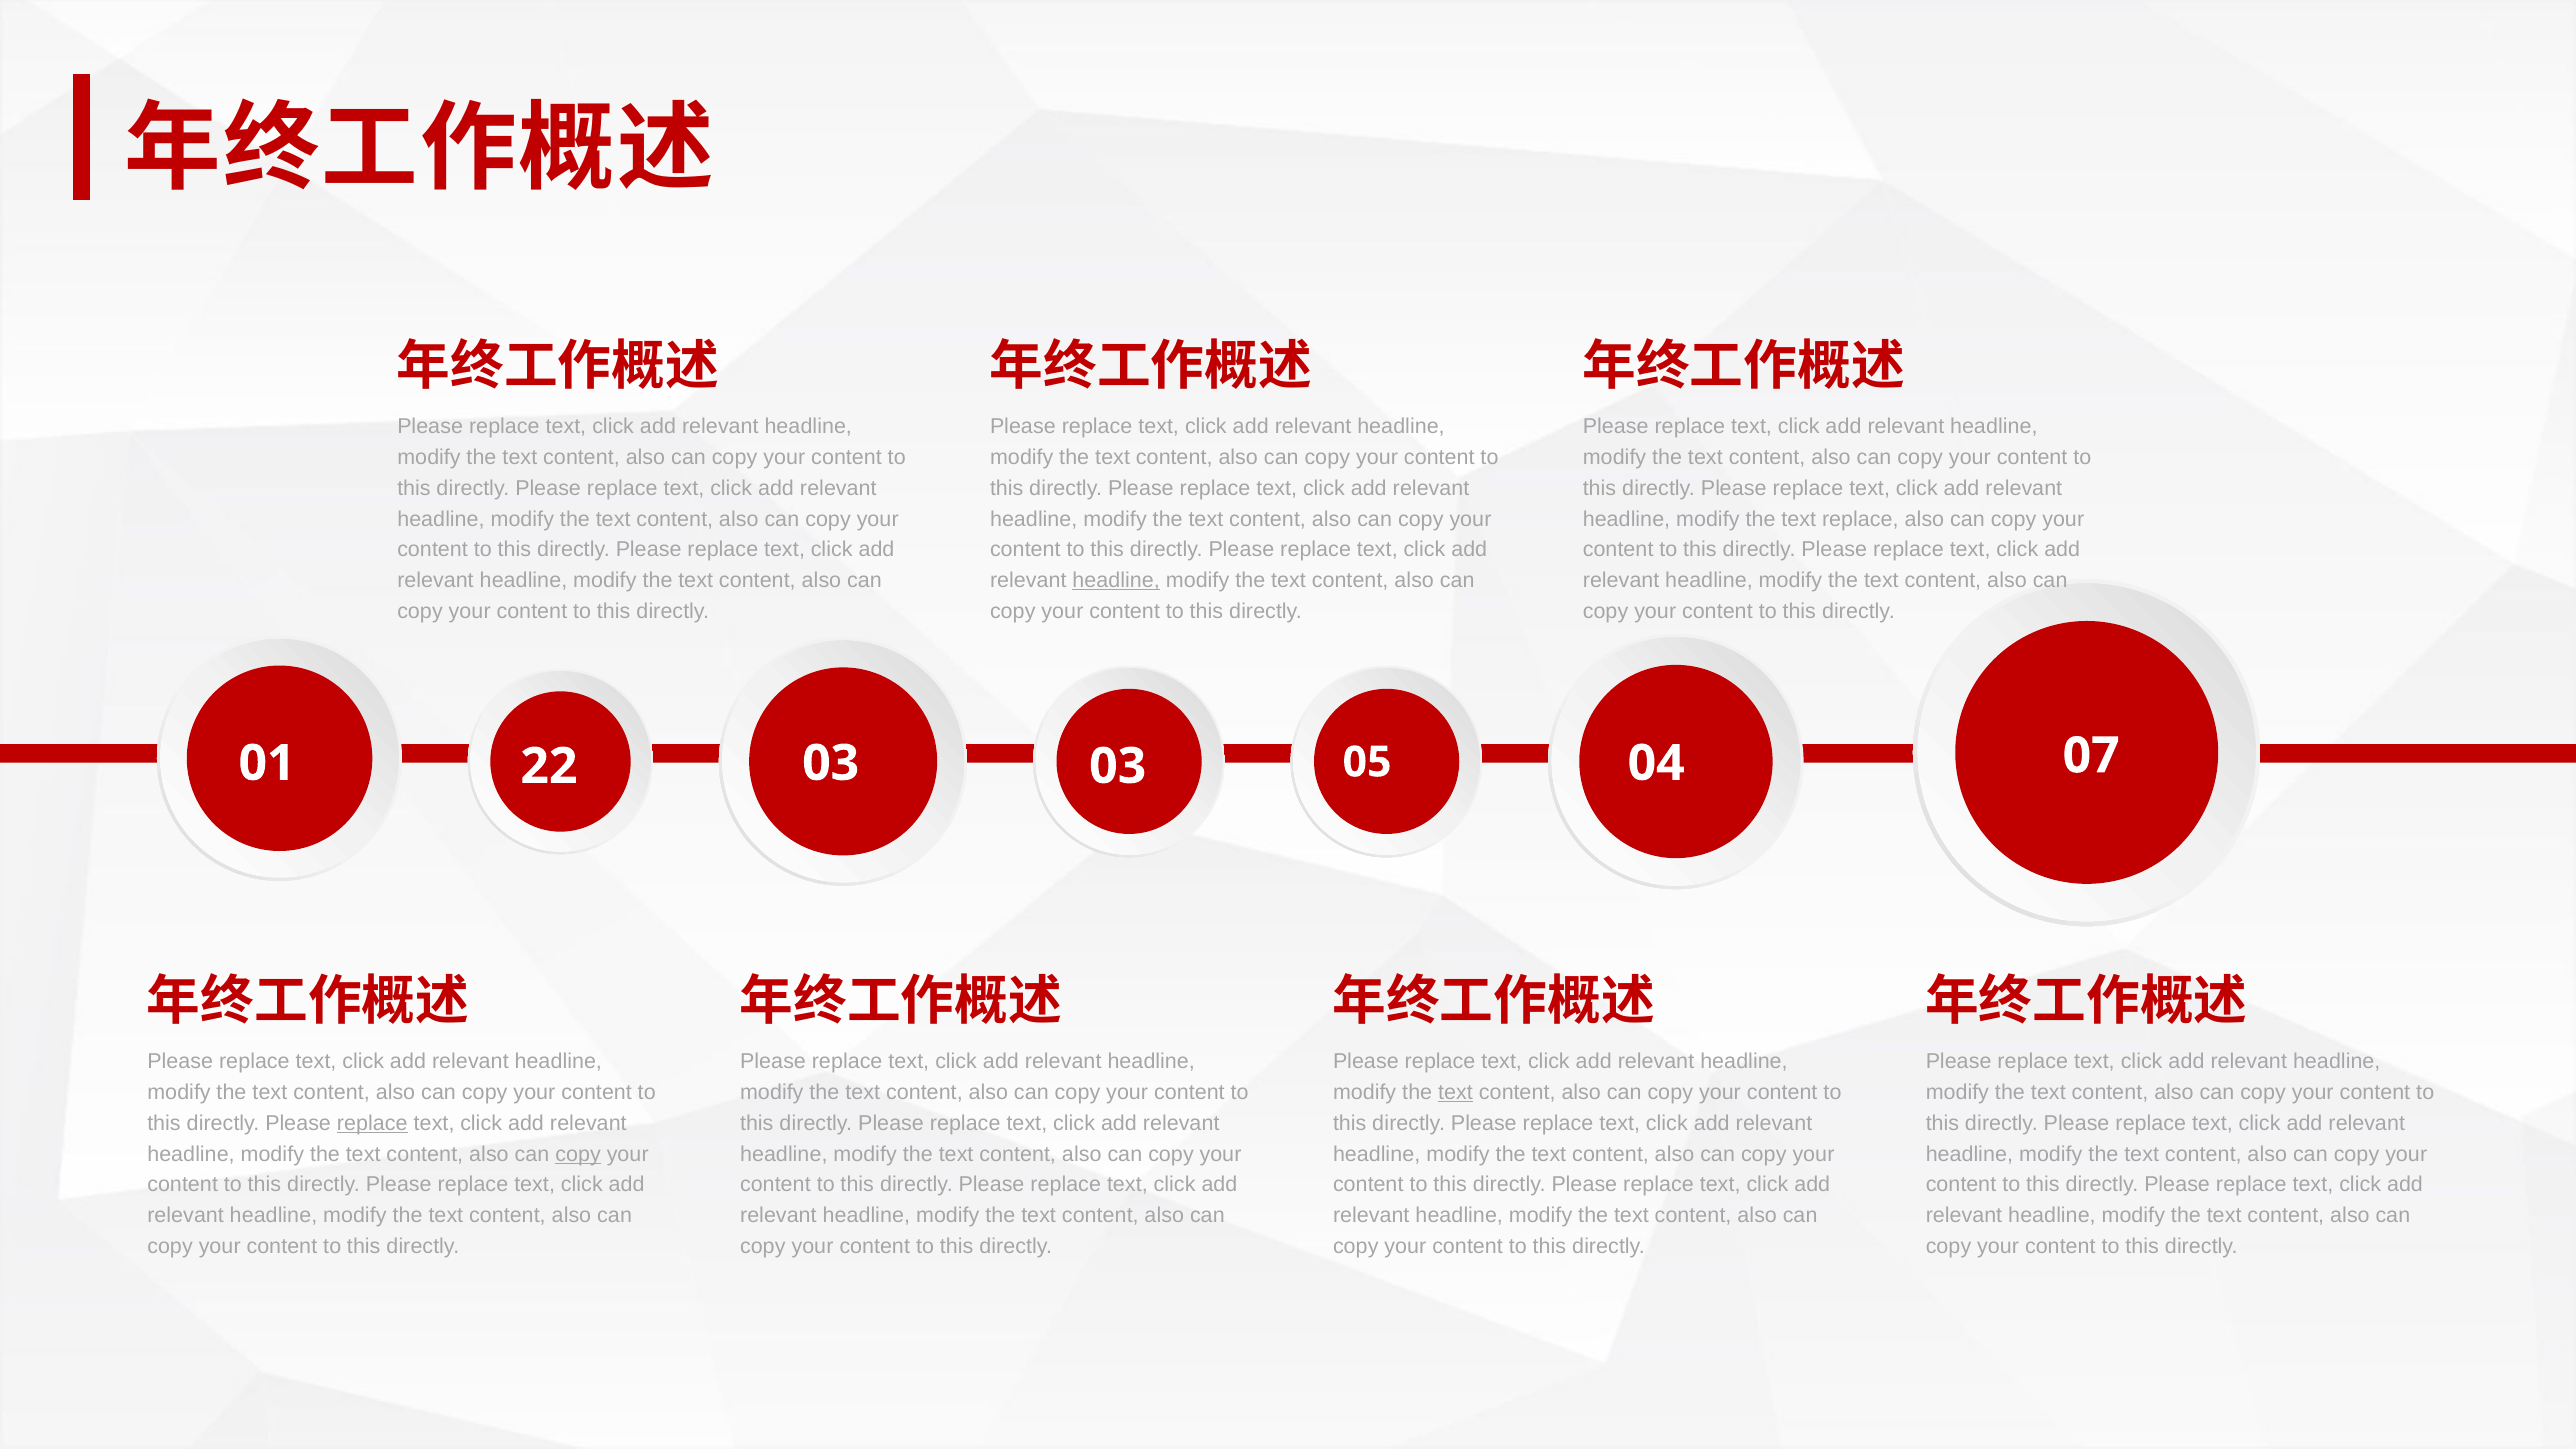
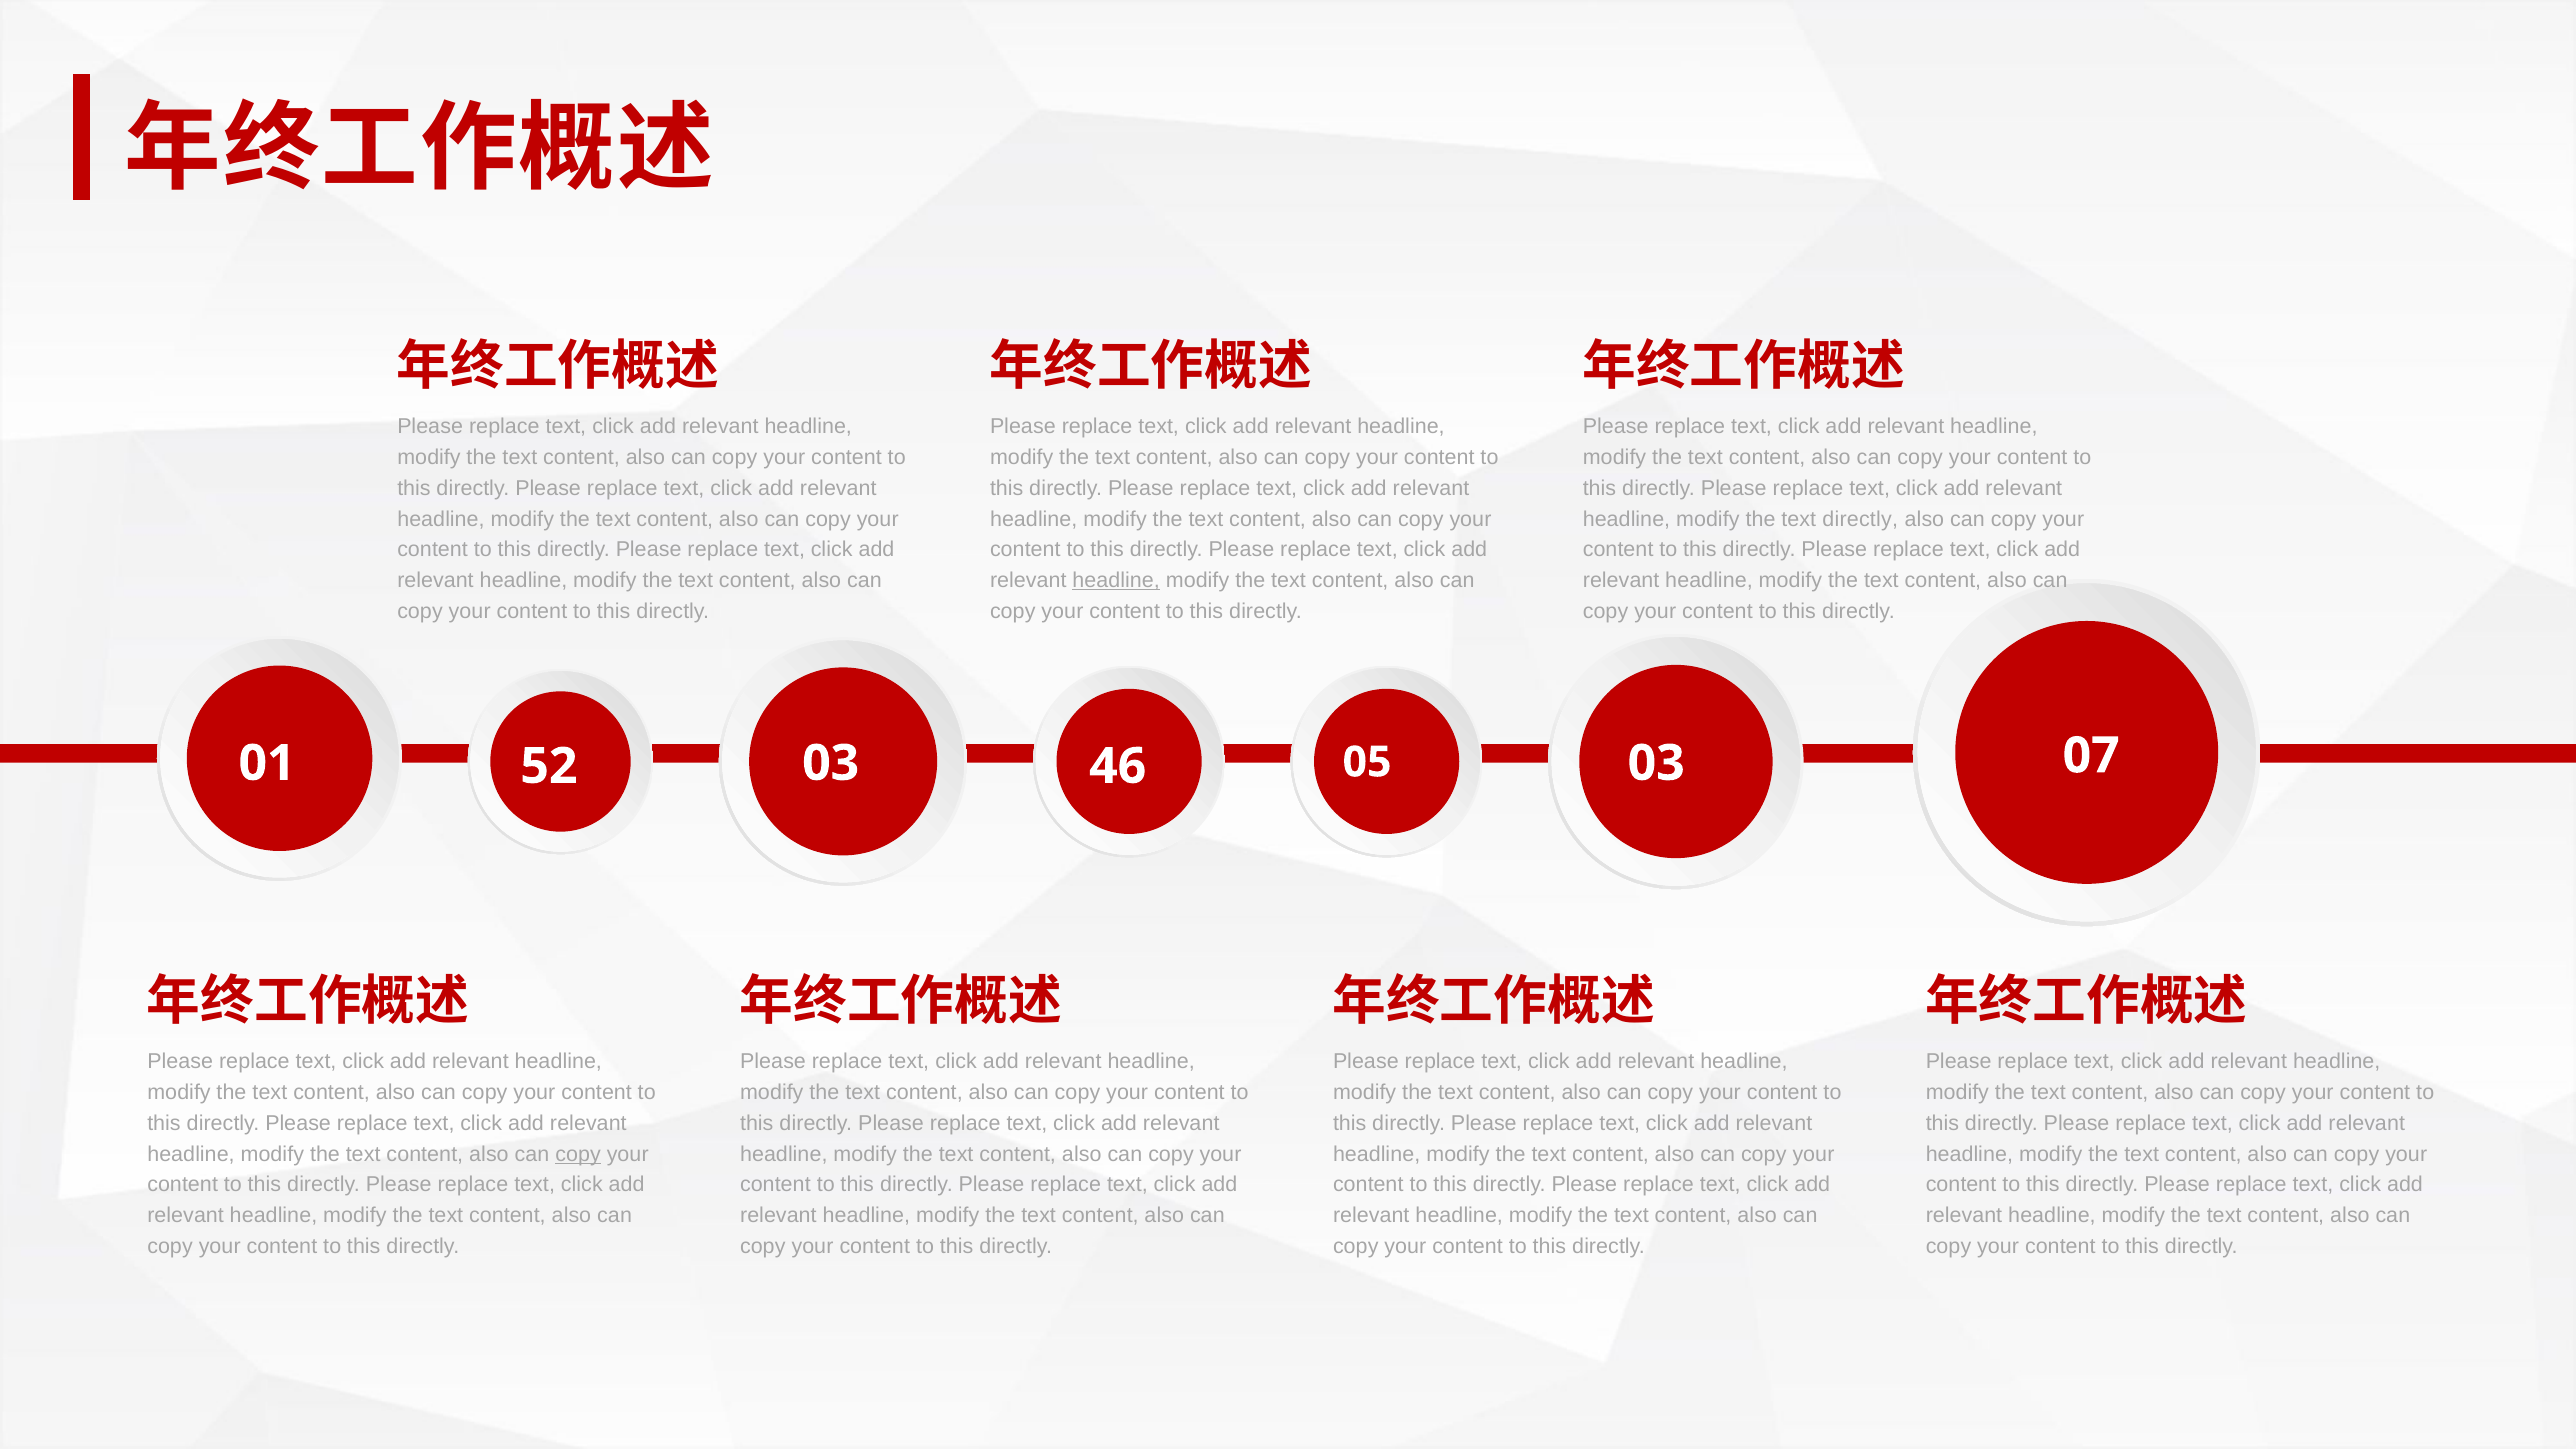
text replace: replace -> directly (1860, 519)
22: 22 -> 52 (549, 766)
03 03: 03 -> 46 (1118, 766)
05 04: 04 -> 03 (1656, 763)
text underline: present -> none (1456, 1092)
replace underline: present -> none (372, 1123)
